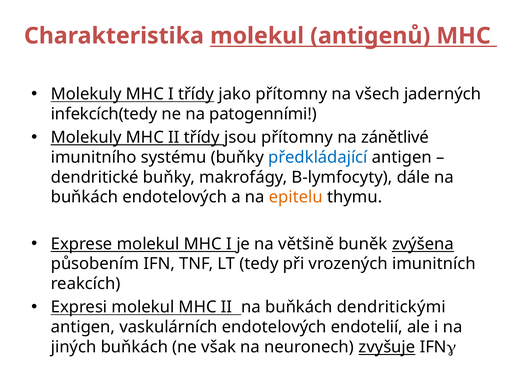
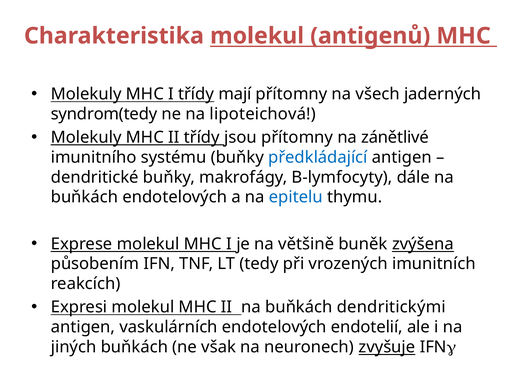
jako: jako -> mají (235, 94)
infekcích(tedy: infekcích(tedy -> syndrom(tedy (104, 114)
patogenními: patogenními -> lipoteichová (263, 114)
epitelu colour: orange -> blue (296, 197)
